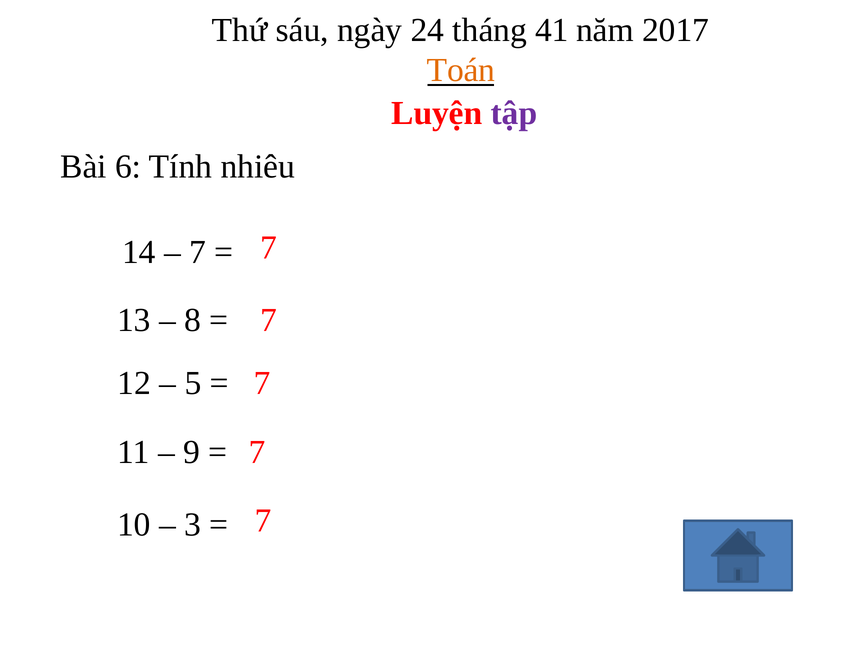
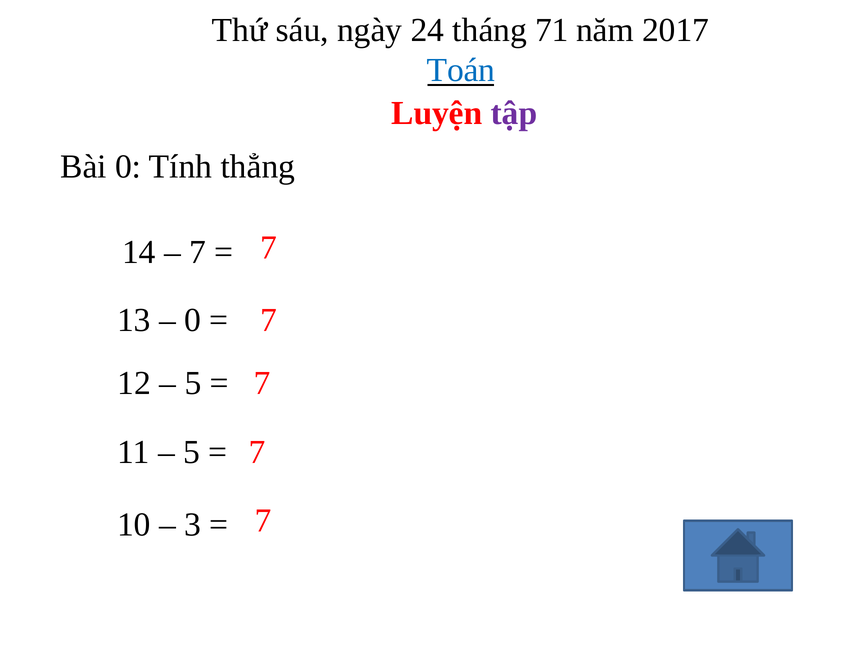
41: 41 -> 71 (552, 30)
Toán colour: orange -> blue (461, 70)
Bài 6: 6 -> 0 (128, 167)
nhiêu: nhiêu -> thẳng (258, 167)
8: 8 -> 0 (193, 320)
9: 9 -> 5 (192, 452)
